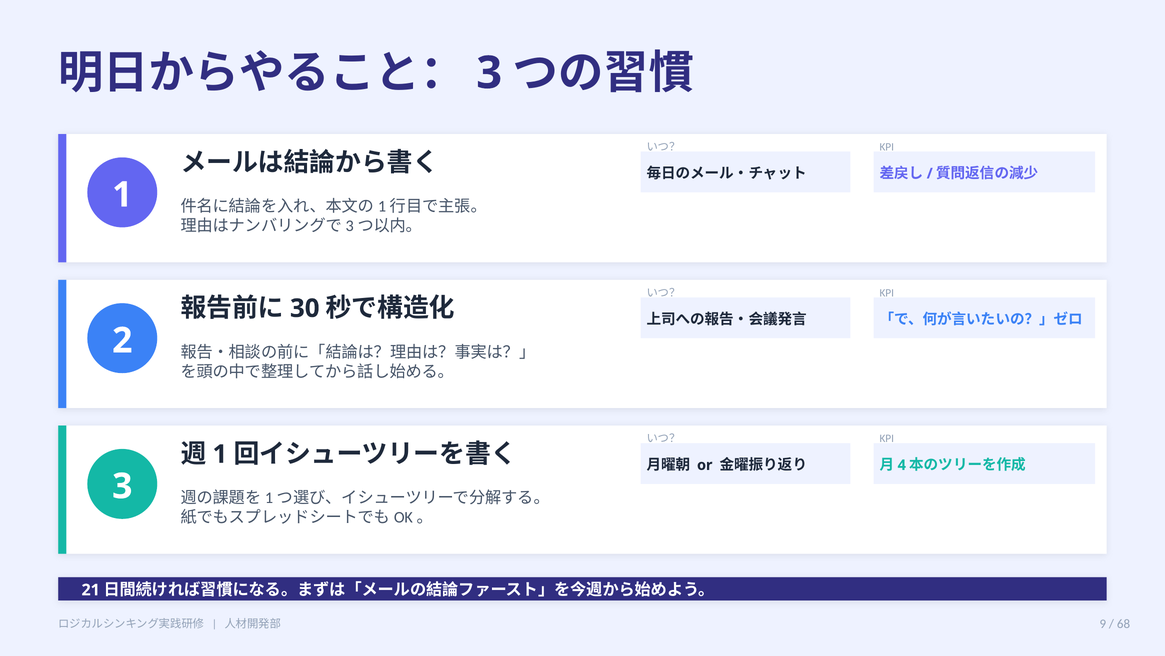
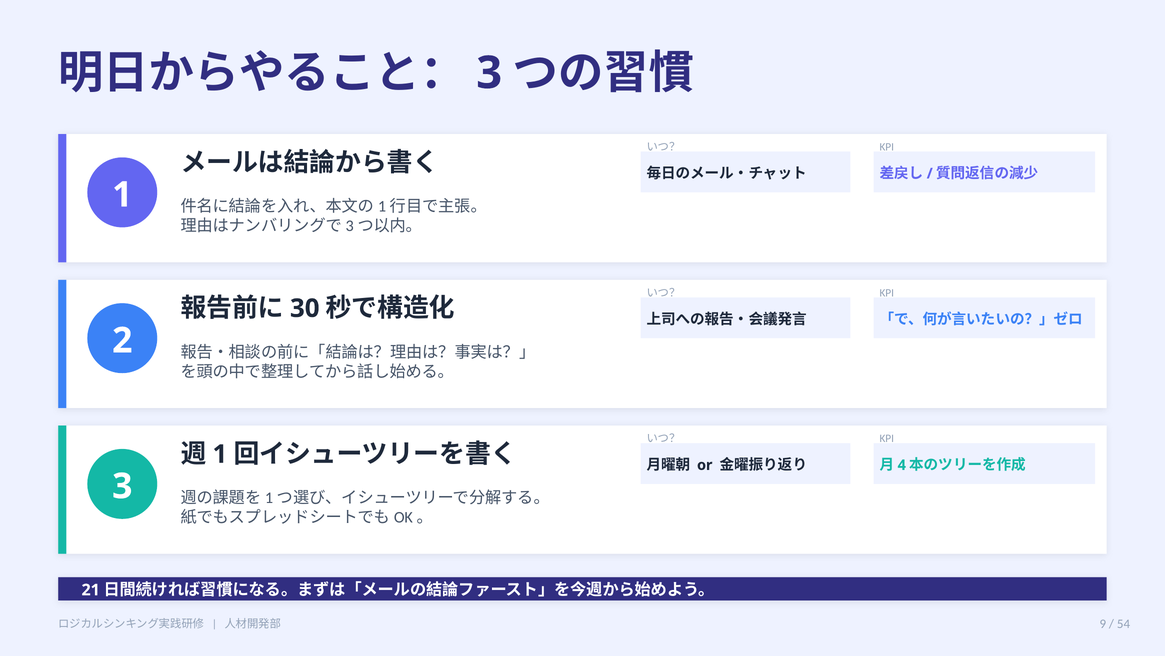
68: 68 -> 54 (1123, 624)
